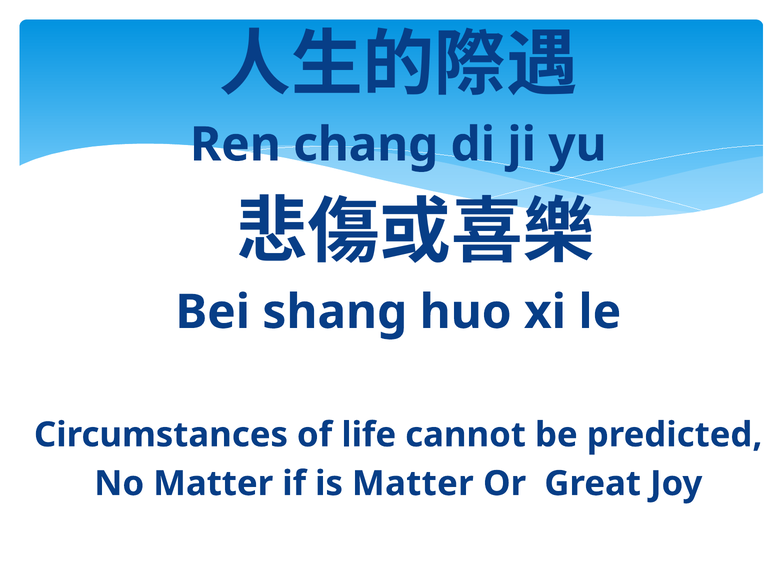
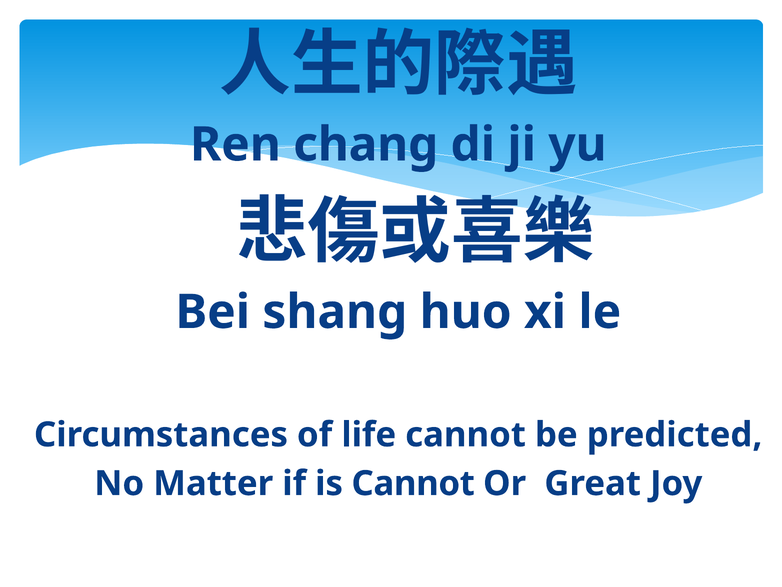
is Matter: Matter -> Cannot (413, 483)
